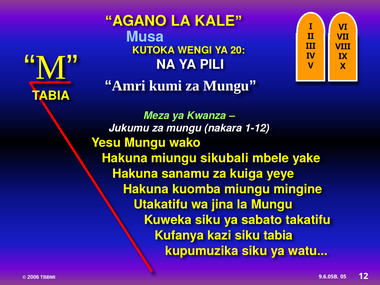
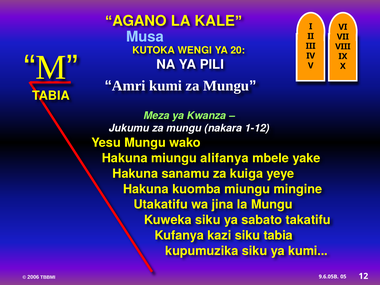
sikubali: sikubali -> alifanya (225, 158)
ya watu: watu -> kumi (308, 251)
